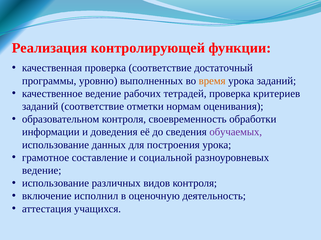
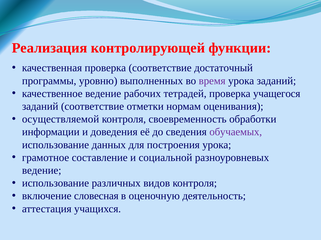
время colour: orange -> purple (212, 81)
критериев: критериев -> учащегося (277, 94)
образовательном: образовательном -> осуществляемой (61, 120)
исполнил: исполнил -> словесная (96, 197)
